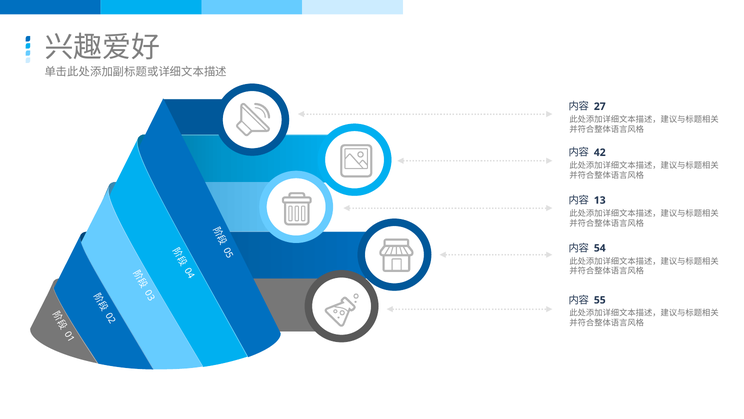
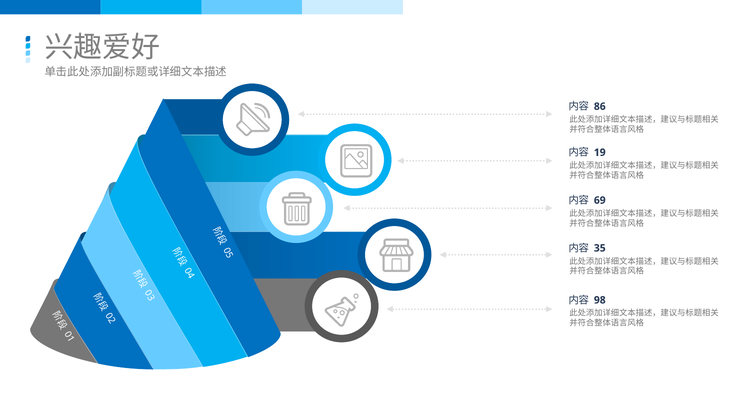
27: 27 -> 86 (600, 106)
42: 42 -> 19 (600, 152)
13: 13 -> 69 (600, 200)
54: 54 -> 35 (600, 248)
55: 55 -> 98 (600, 300)
